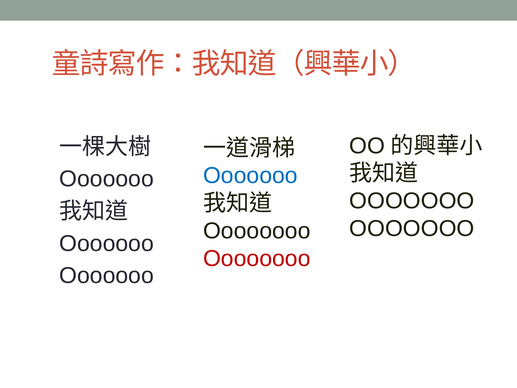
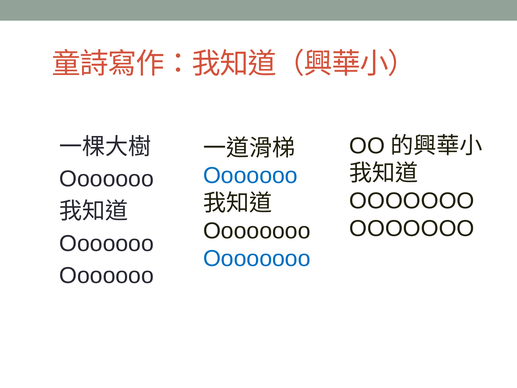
Oooooooo colour: red -> blue (257, 258)
